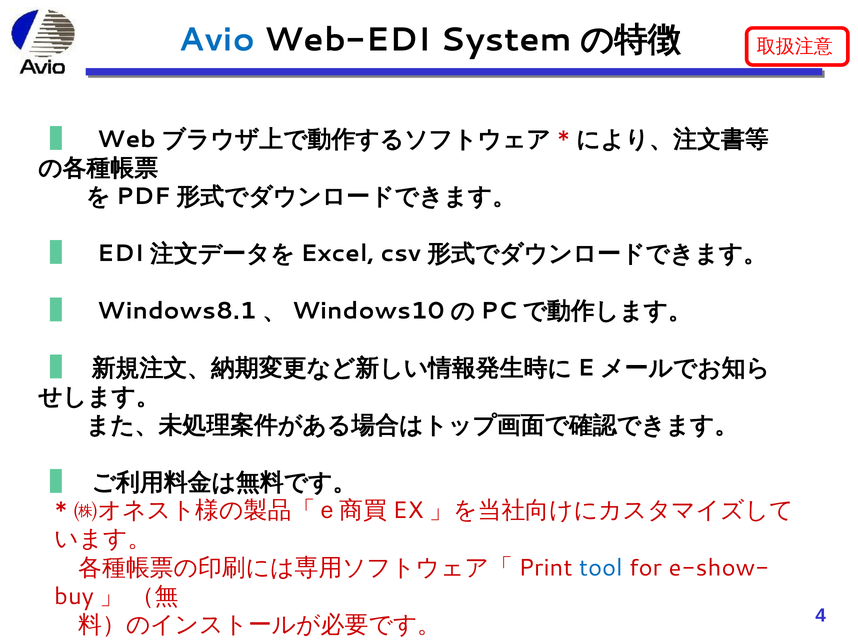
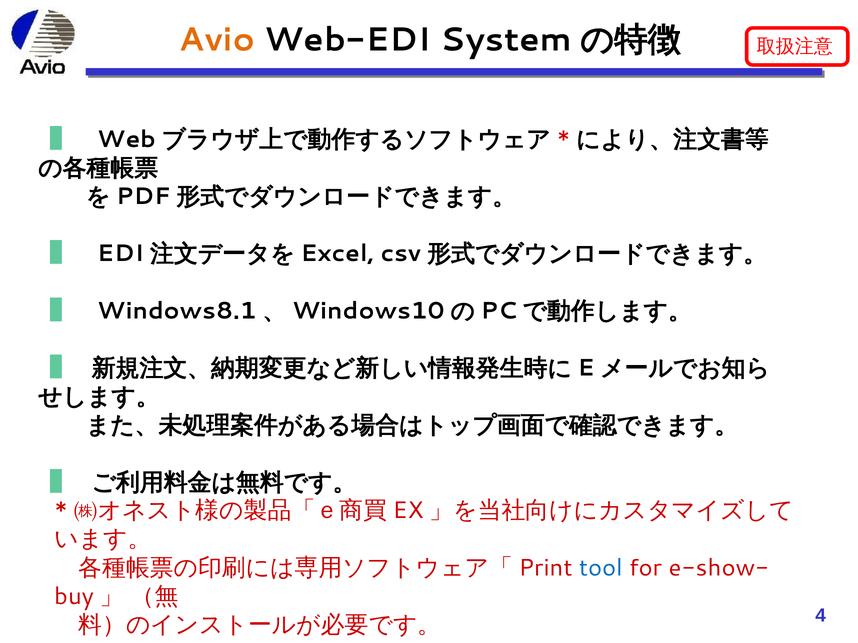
Avio colour: blue -> orange (217, 40)
